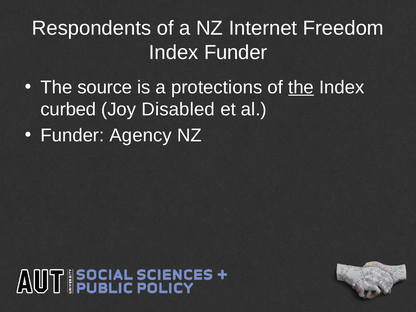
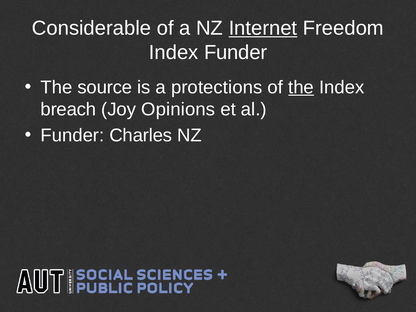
Respondents: Respondents -> Considerable (92, 28)
Internet underline: none -> present (263, 28)
curbed: curbed -> breach (68, 109)
Disabled: Disabled -> Opinions (178, 109)
Agency: Agency -> Charles (141, 135)
